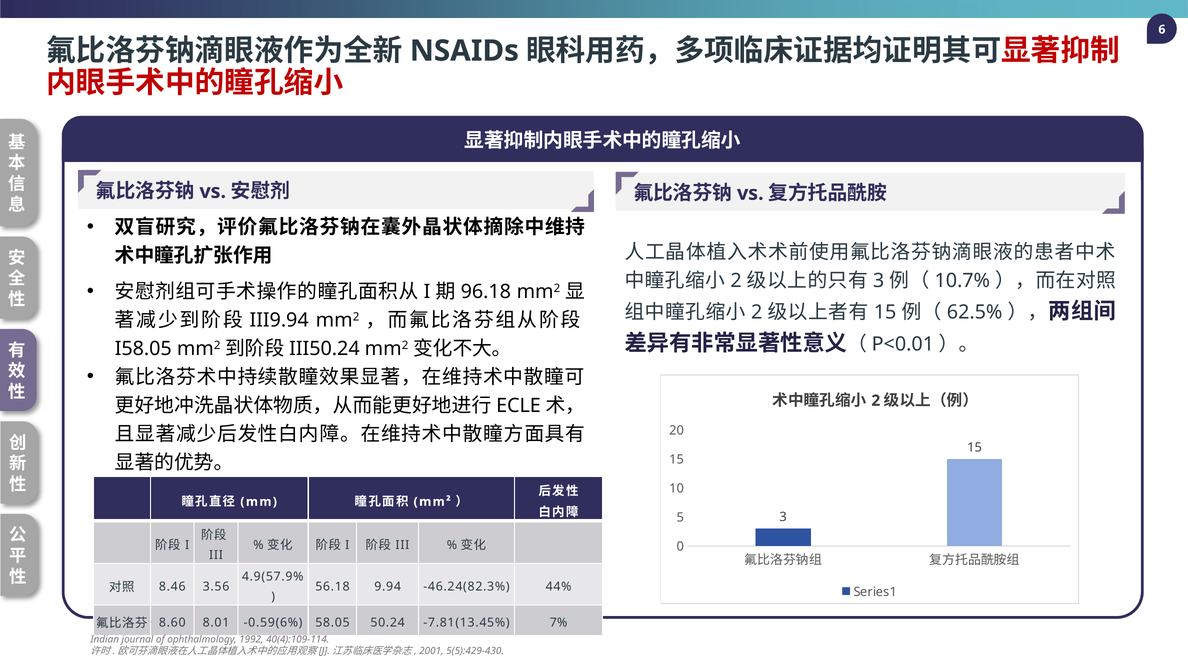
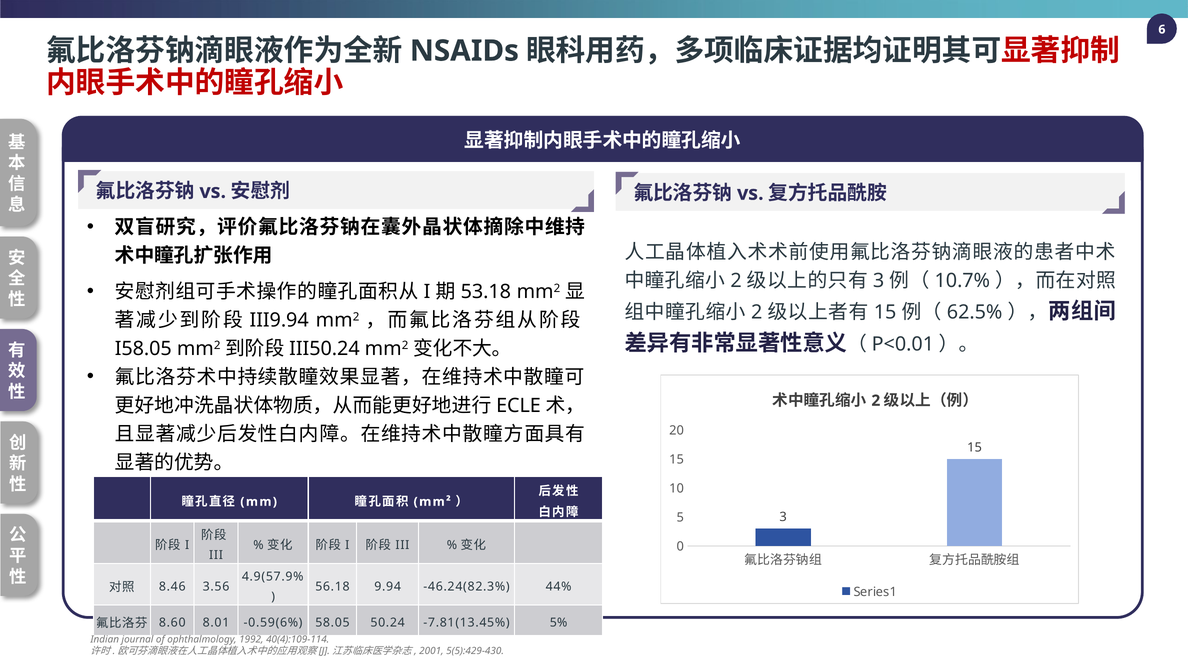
96.18: 96.18 -> 53.18 (486, 292)
7%: 7% -> 5% (559, 623)
